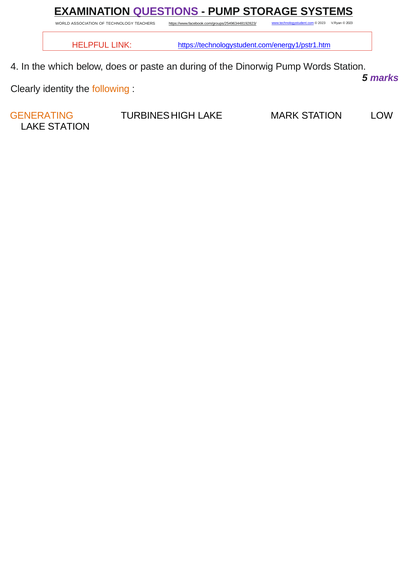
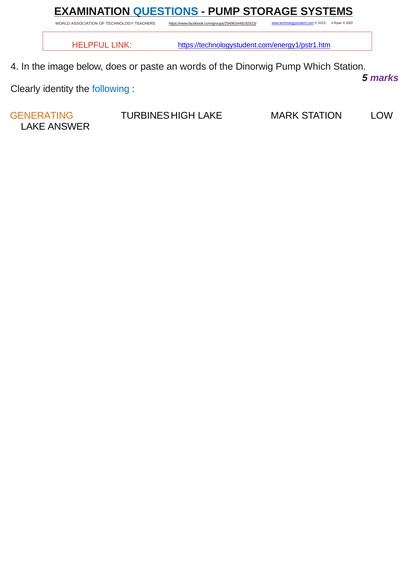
QUESTIONS colour: purple -> blue (166, 12)
which: which -> image (61, 67)
during: during -> words (193, 67)
Words: Words -> Which (317, 67)
following colour: orange -> blue (111, 89)
LAKE STATION: STATION -> ANSWER (69, 126)
